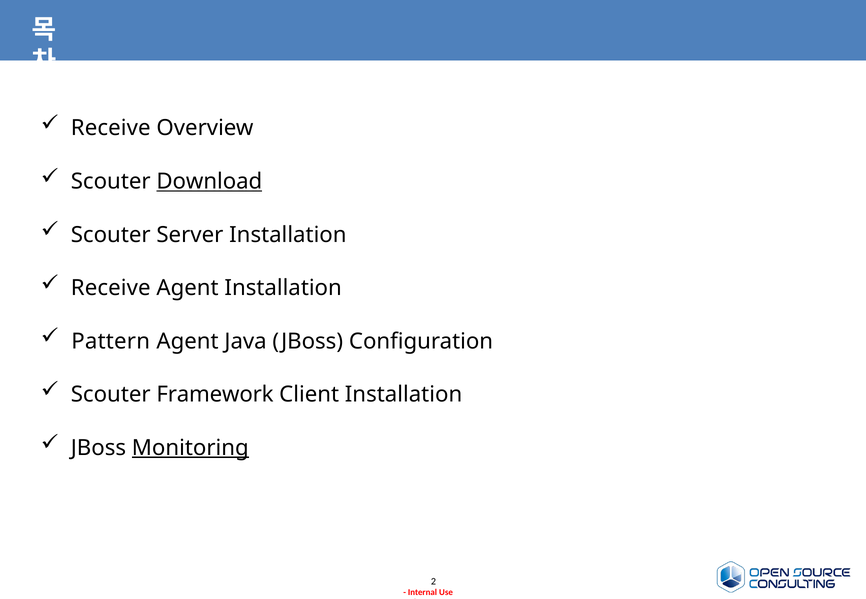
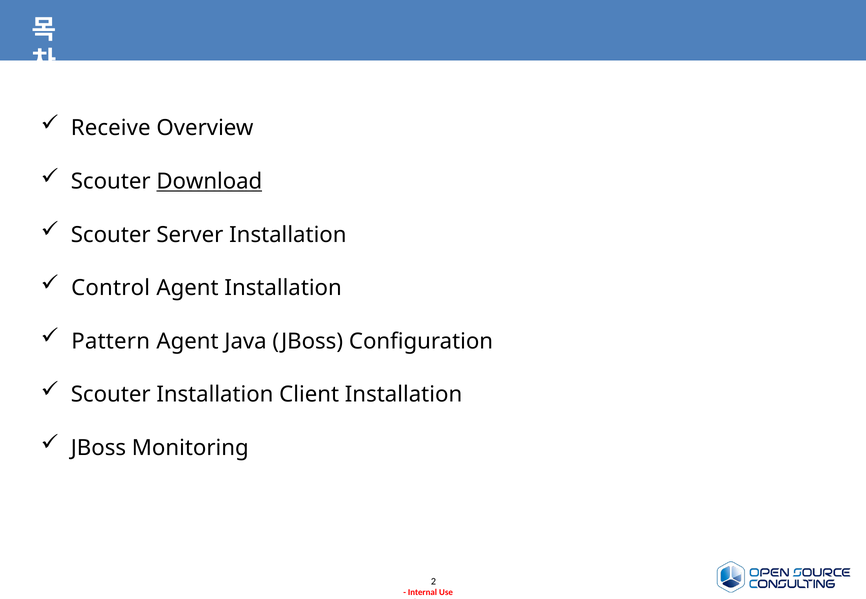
Receive: Receive -> Control (111, 288)
Scouter Framework: Framework -> Installation (215, 395)
Monitoring underline: present -> none (190, 448)
